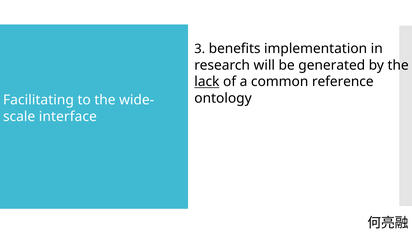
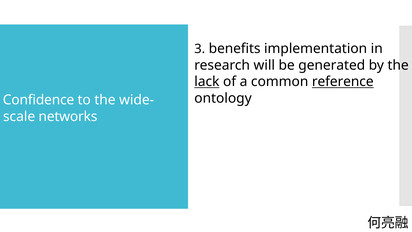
reference underline: none -> present (343, 82)
Facilitating: Facilitating -> Confidence (39, 100)
interface: interface -> networks (68, 116)
